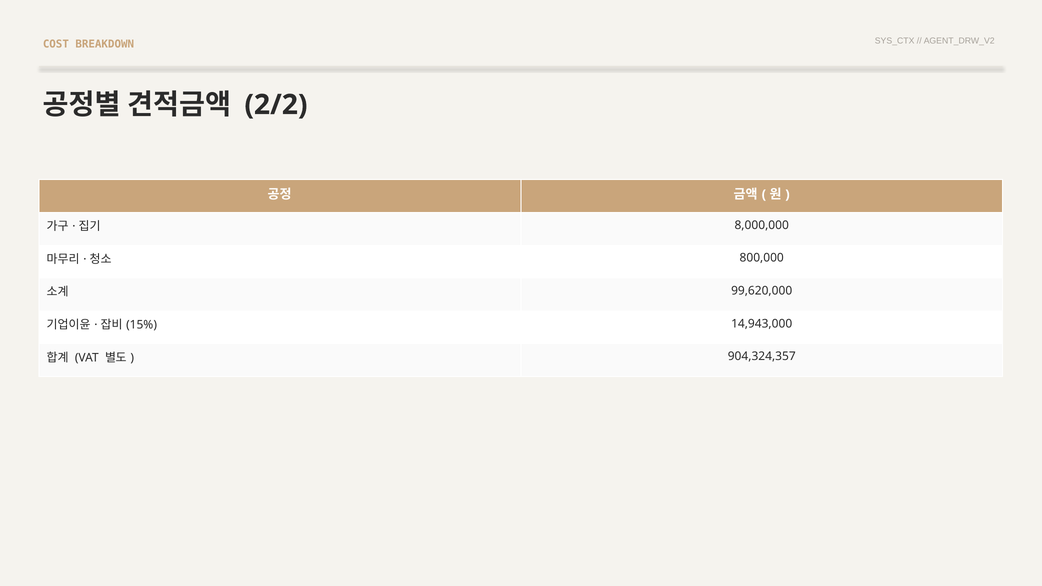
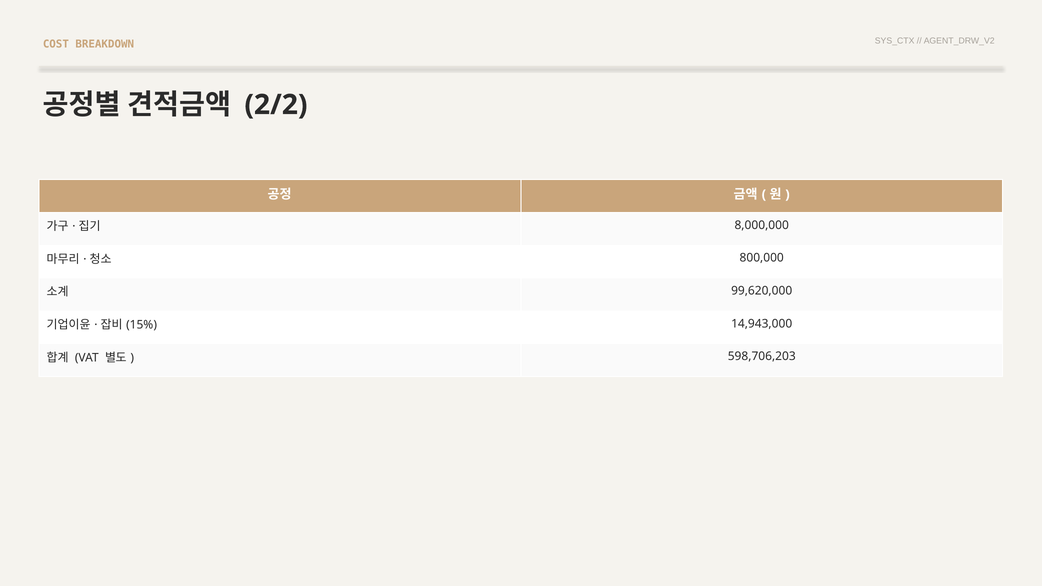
904,324,357: 904,324,357 -> 598,706,203 (762, 356)
